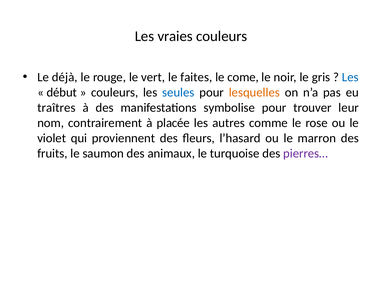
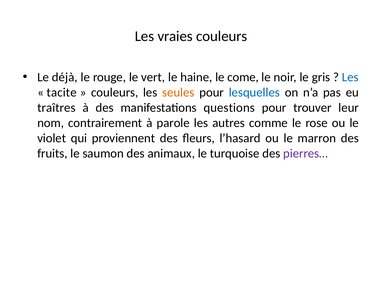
faites: faites -> haine (196, 77)
début: début -> tacite (62, 93)
seules colour: blue -> orange (178, 93)
lesquelles colour: orange -> blue (254, 93)
symbolise: symbolise -> questions (229, 108)
placée: placée -> parole (173, 123)
